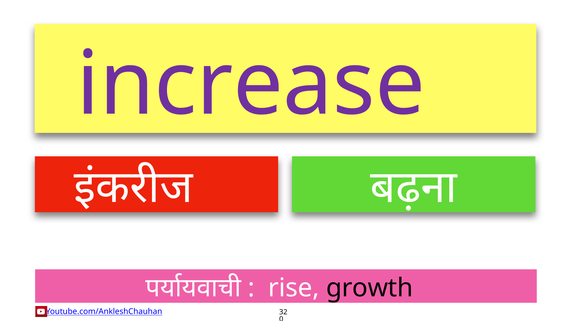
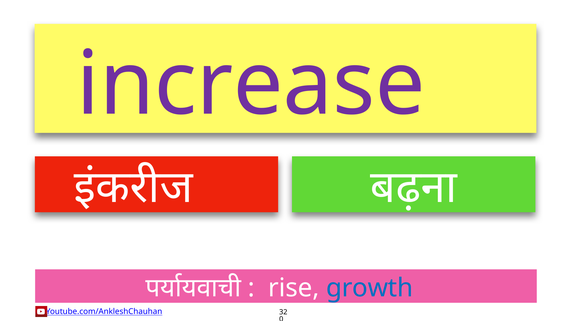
growth colour: black -> blue (370, 288)
